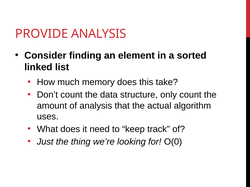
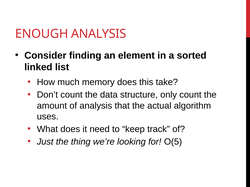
PROVIDE: PROVIDE -> ENOUGH (42, 34)
O(0: O(0 -> O(5 (173, 142)
